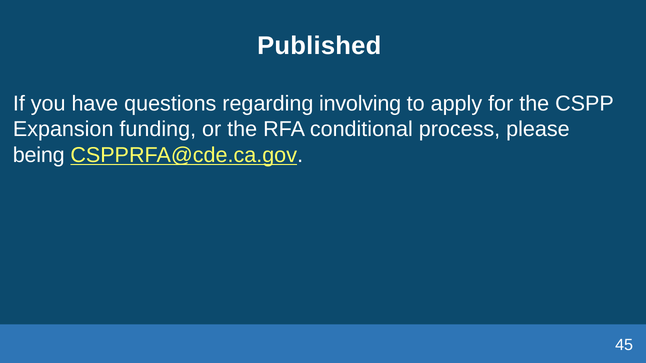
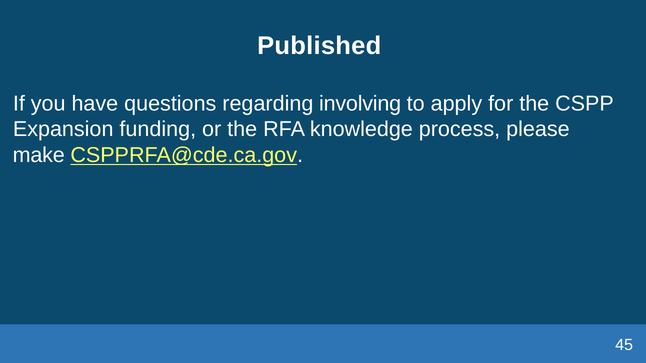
conditional: conditional -> knowledge (361, 130)
being: being -> make (39, 155)
